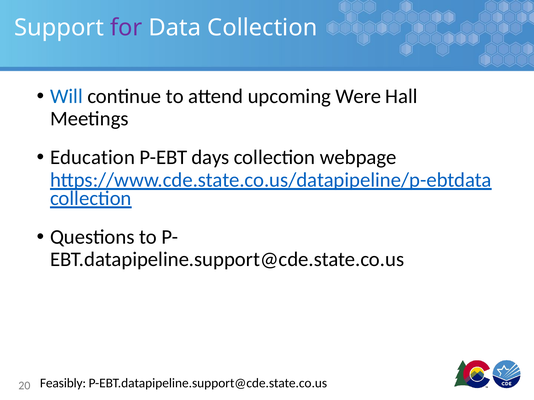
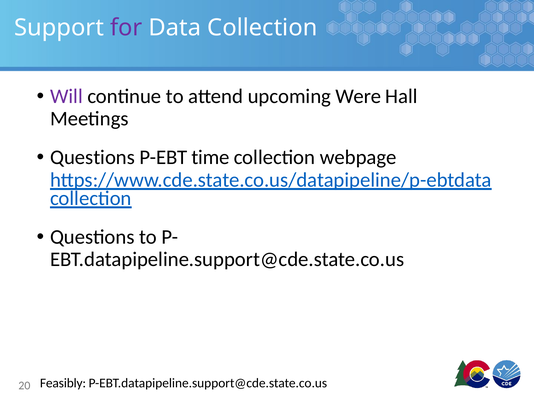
Will colour: blue -> purple (66, 96)
Education: Education -> Questions (93, 158)
days: days -> time (211, 158)
